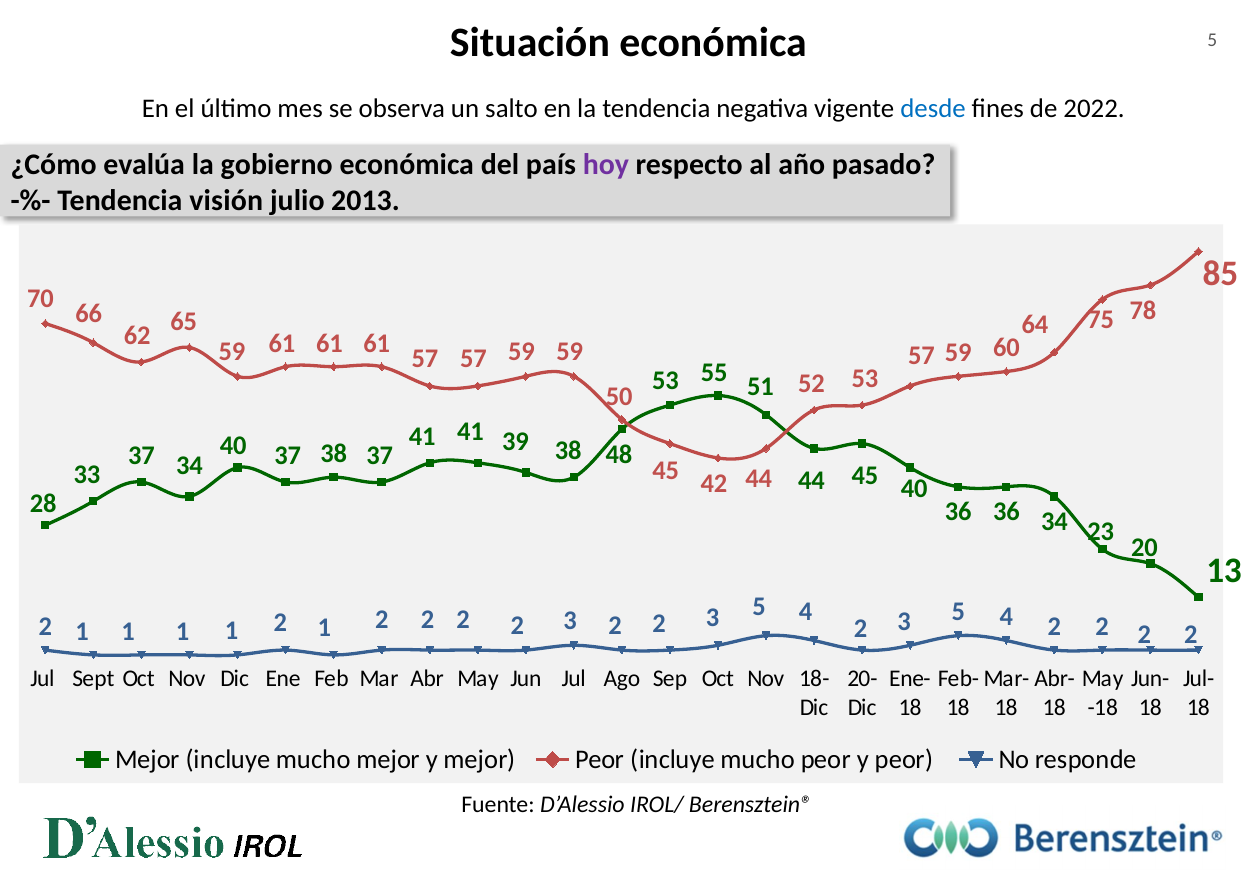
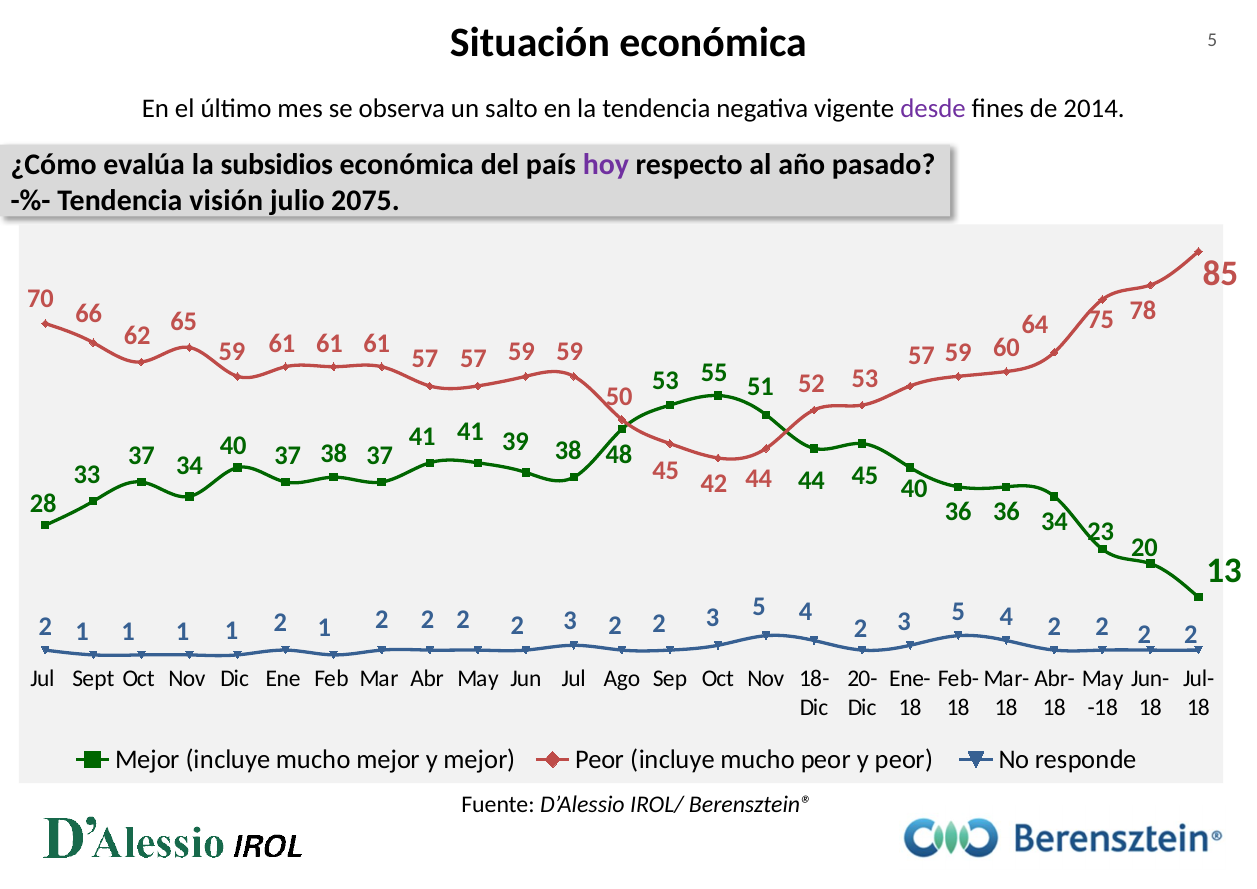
desde colour: blue -> purple (933, 108)
2022: 2022 -> 2014 (1094, 108)
gobierno: gobierno -> subsidios (277, 165)
2013: 2013 -> 2075 (366, 200)
